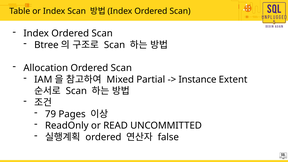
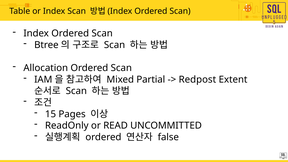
Instance: Instance -> Redpost (197, 79)
79: 79 -> 15 (51, 114)
